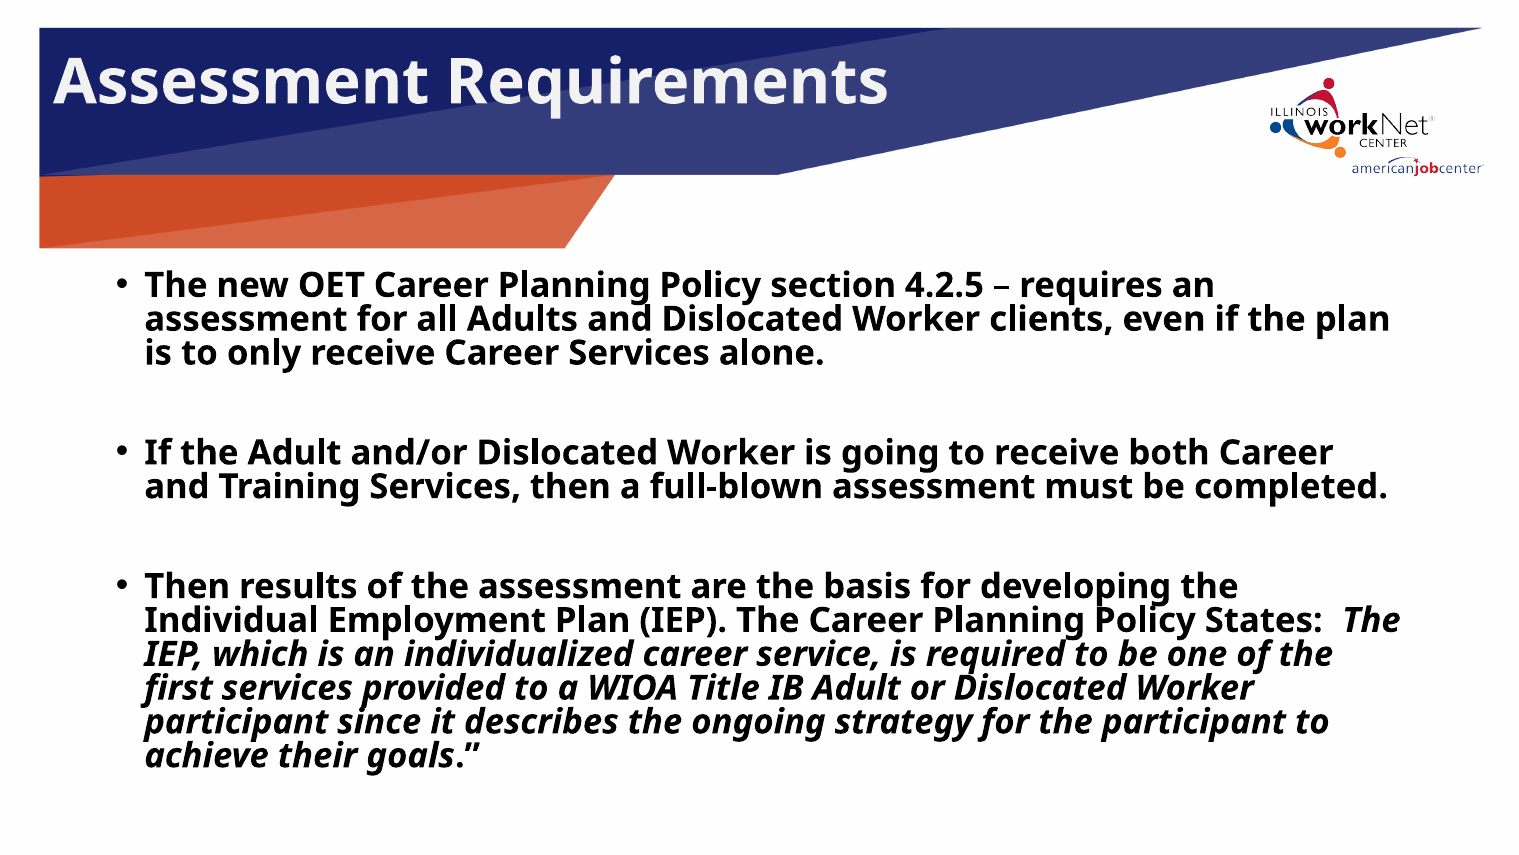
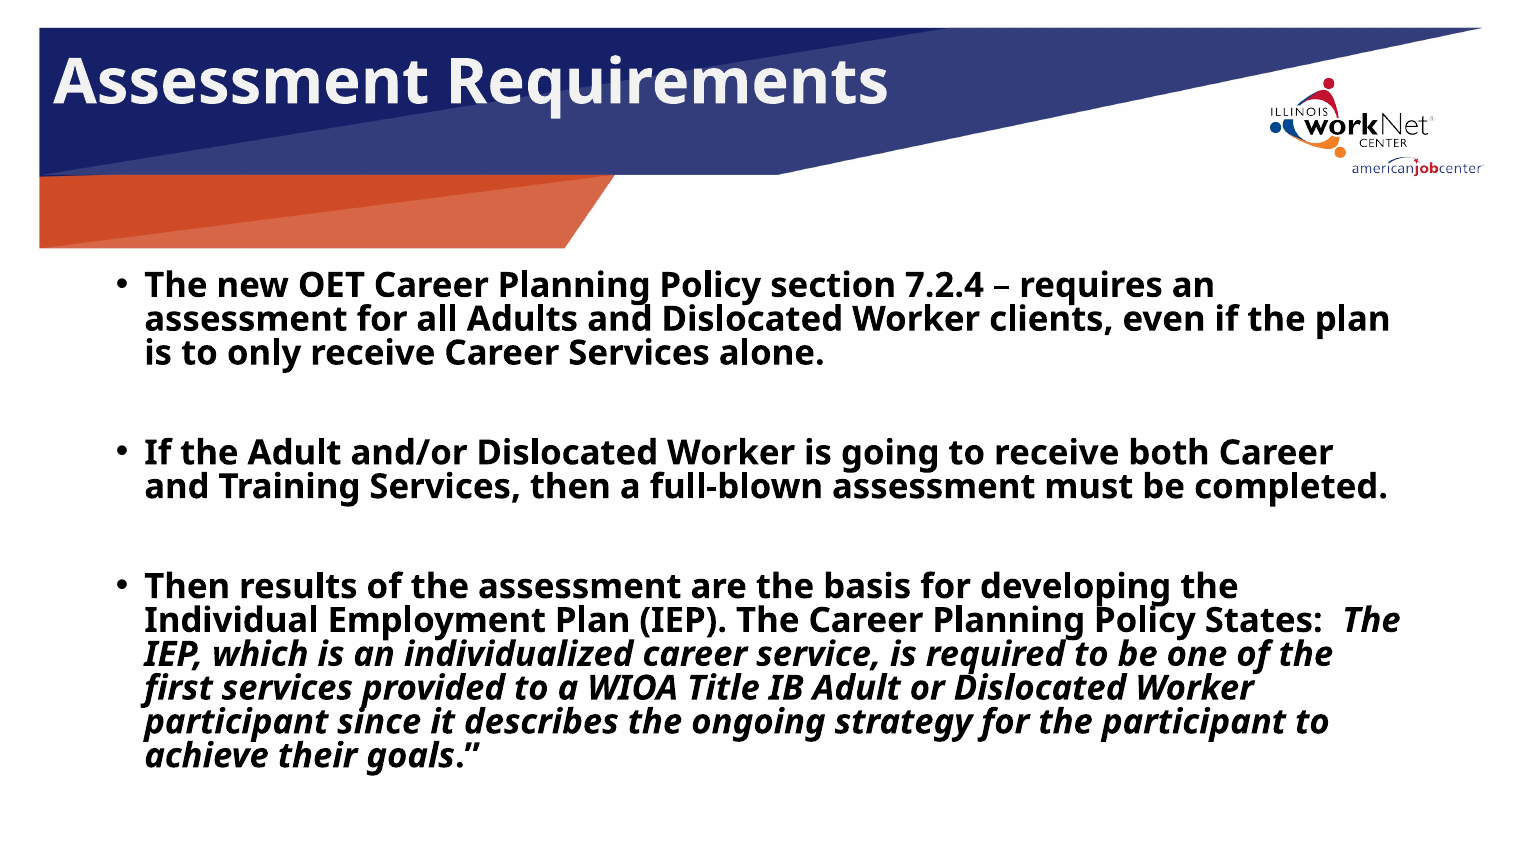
4.2.5: 4.2.5 -> 7.2.4 (944, 285)
